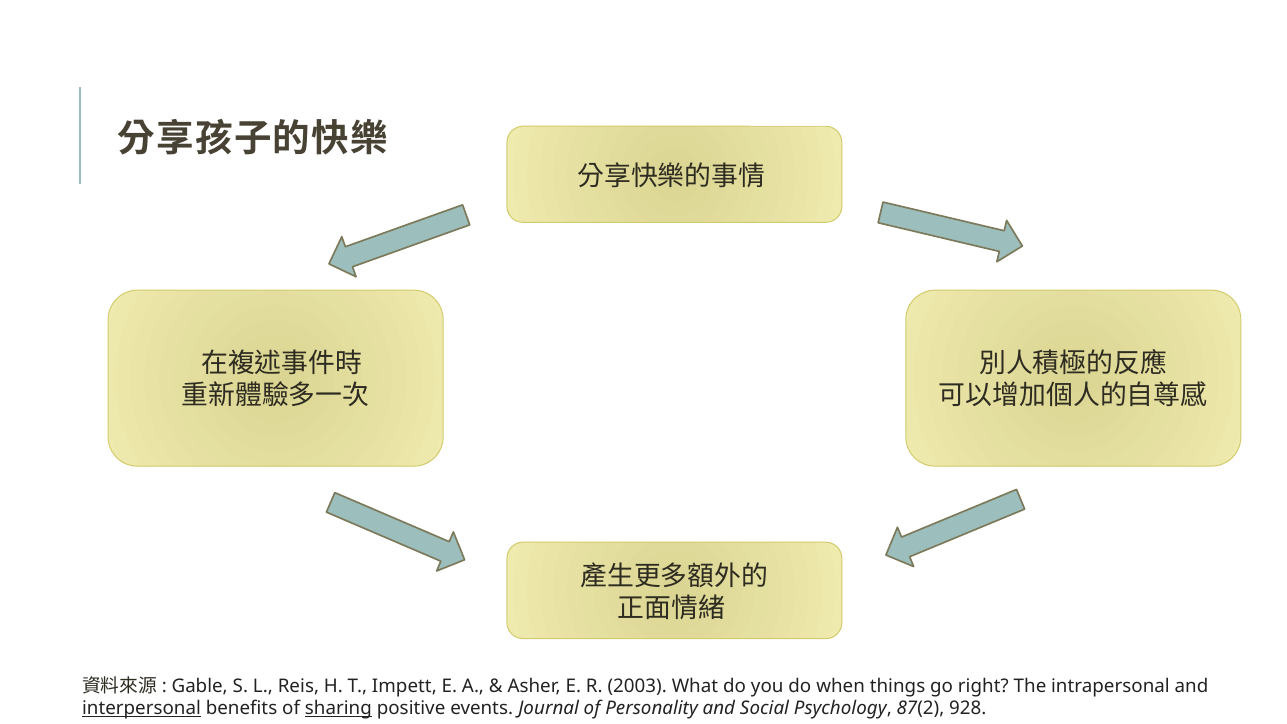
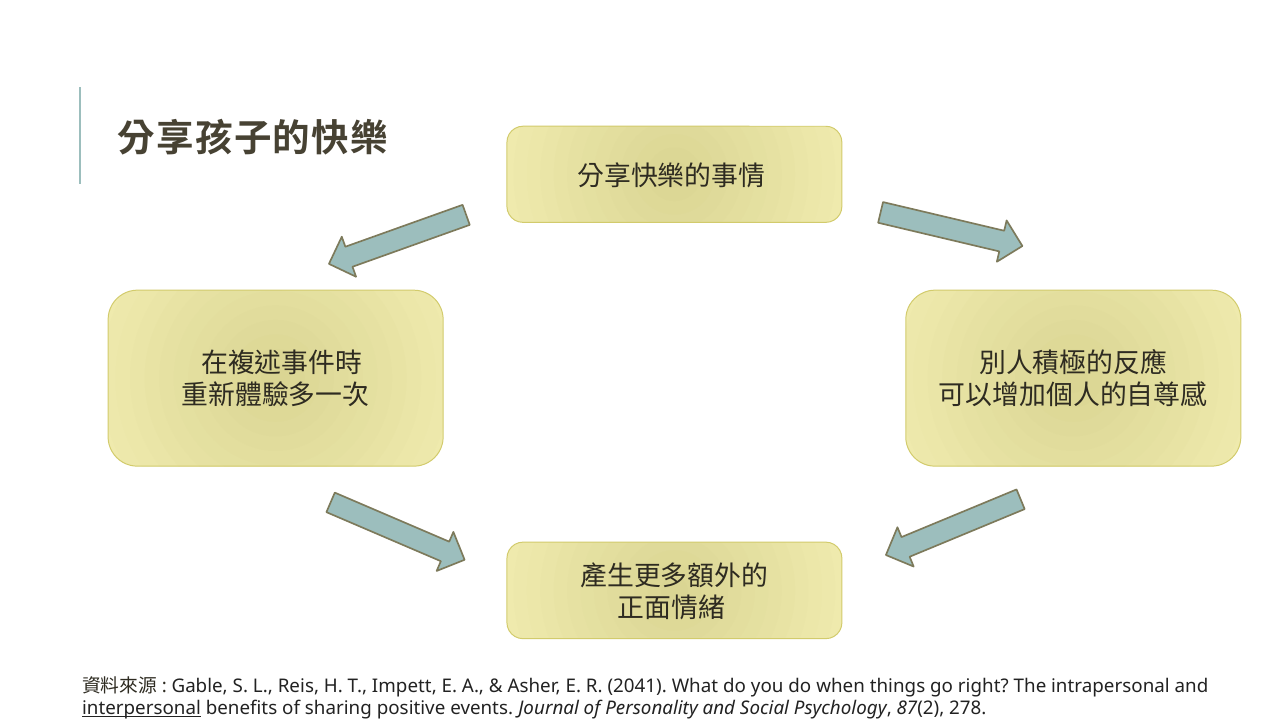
2003: 2003 -> 2041 (637, 686)
sharing underline: present -> none (338, 709)
928: 928 -> 278 (968, 709)
